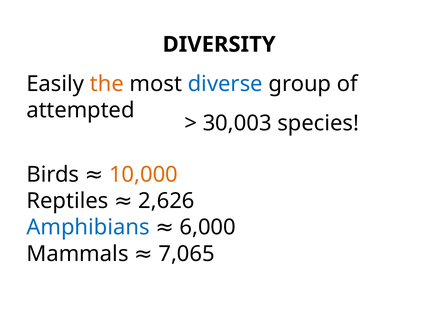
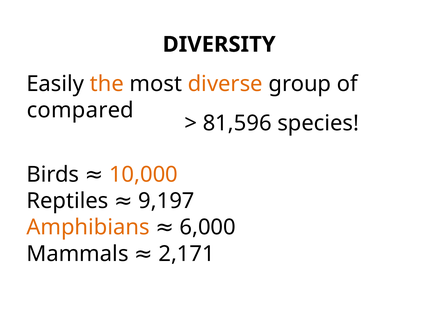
diverse colour: blue -> orange (225, 84)
attempted: attempted -> compared (80, 110)
30,003: 30,003 -> 81,596 (237, 123)
2,626: 2,626 -> 9,197 (166, 201)
Amphibians colour: blue -> orange (88, 228)
7,065: 7,065 -> 2,171 (187, 254)
